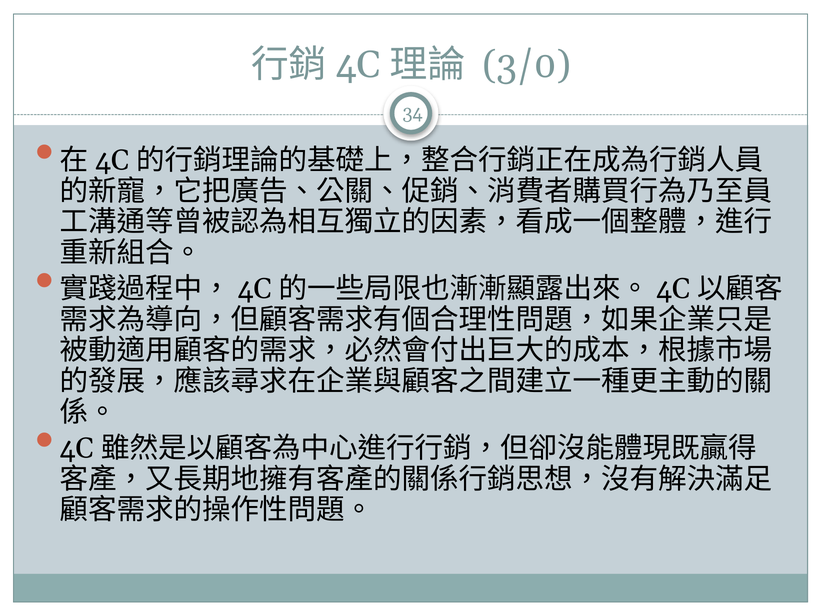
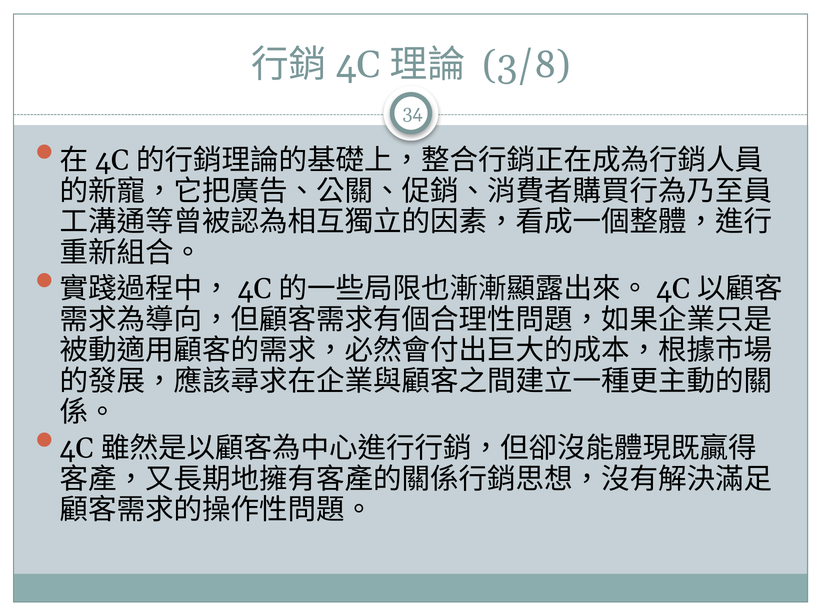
3/0: 3/0 -> 3/8 (527, 65)
